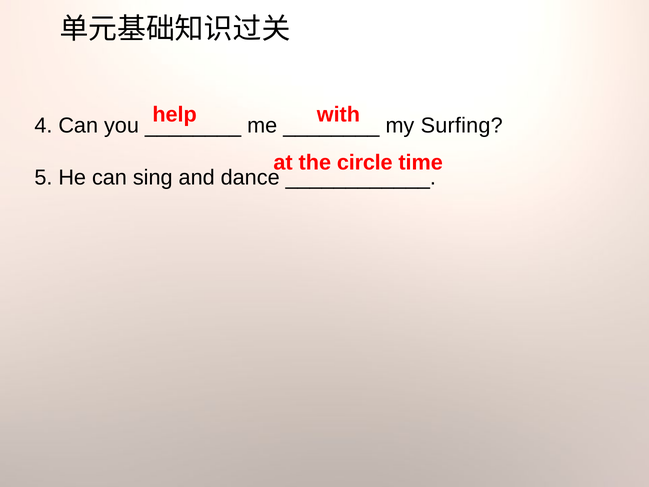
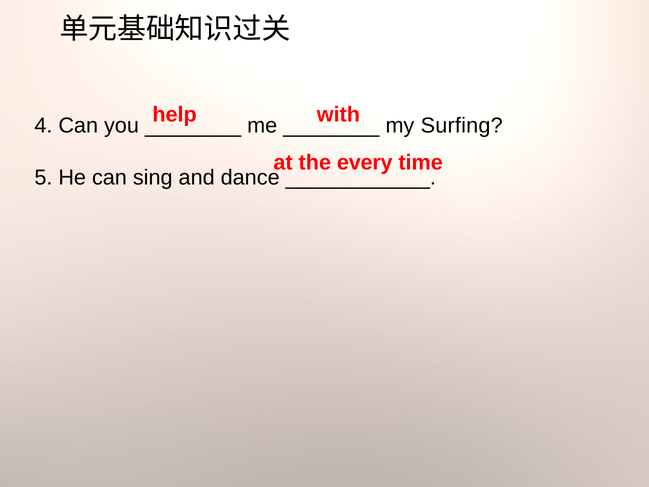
circle: circle -> every (365, 163)
